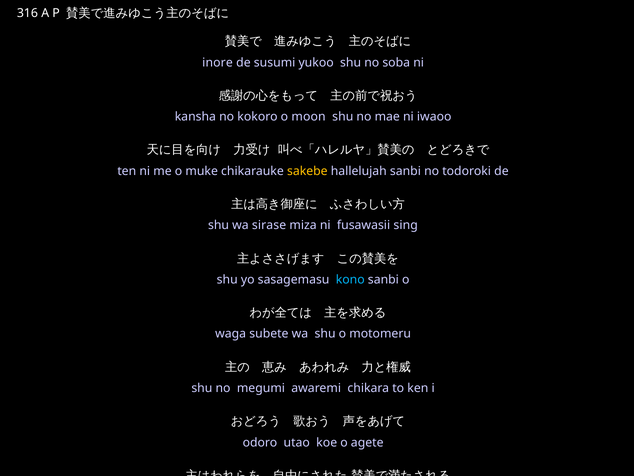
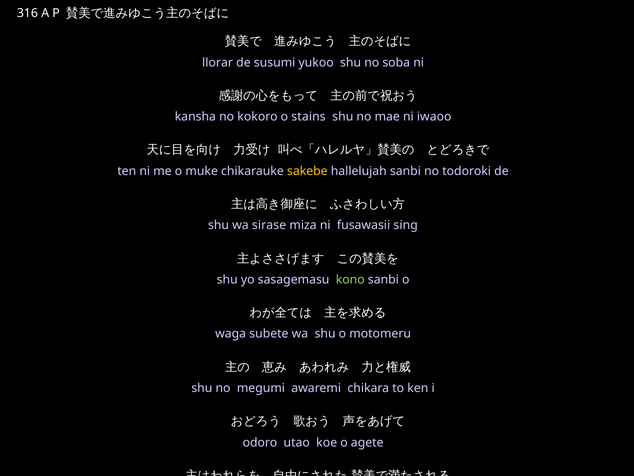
inore: inore -> llorar (218, 62)
moon: moon -> stains (309, 117)
kono colour: light blue -> light green (350, 279)
